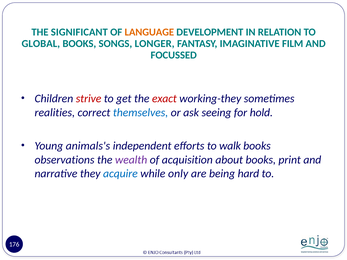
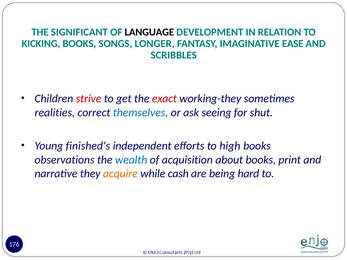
LANGUAGE colour: orange -> black (149, 32)
GLOBAL: GLOBAL -> KICKING (41, 44)
FILM: FILM -> EASE (293, 44)
FOCUSSED: FOCUSSED -> SCRIBBLES (174, 55)
hold: hold -> shut (261, 113)
animals's: animals's -> finished's (88, 146)
walk: walk -> high (230, 146)
wealth colour: purple -> blue (131, 160)
acquire colour: blue -> orange (120, 174)
only: only -> cash (178, 174)
